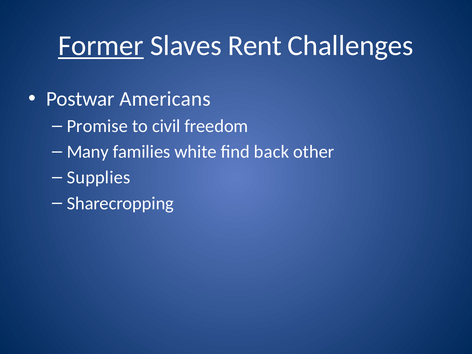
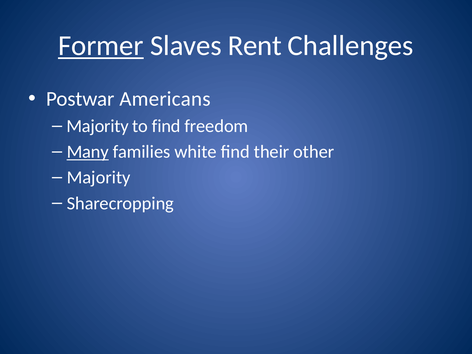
Promise: Promise -> Majority (98, 126)
to civil: civil -> find (166, 126)
Many underline: none -> present (88, 152)
back: back -> their (272, 152)
Supplies: Supplies -> Majority (99, 178)
